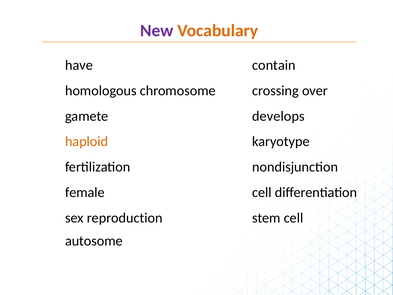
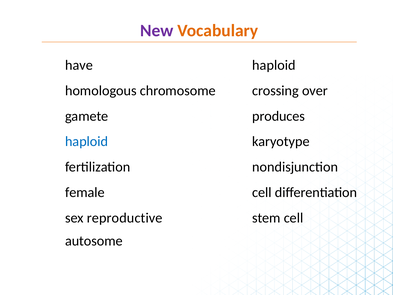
contain: contain -> haploid (274, 65)
develops: develops -> produces (279, 116)
haploid colour: orange -> blue (87, 141)
reproduction: reproduction -> reproductive (125, 218)
